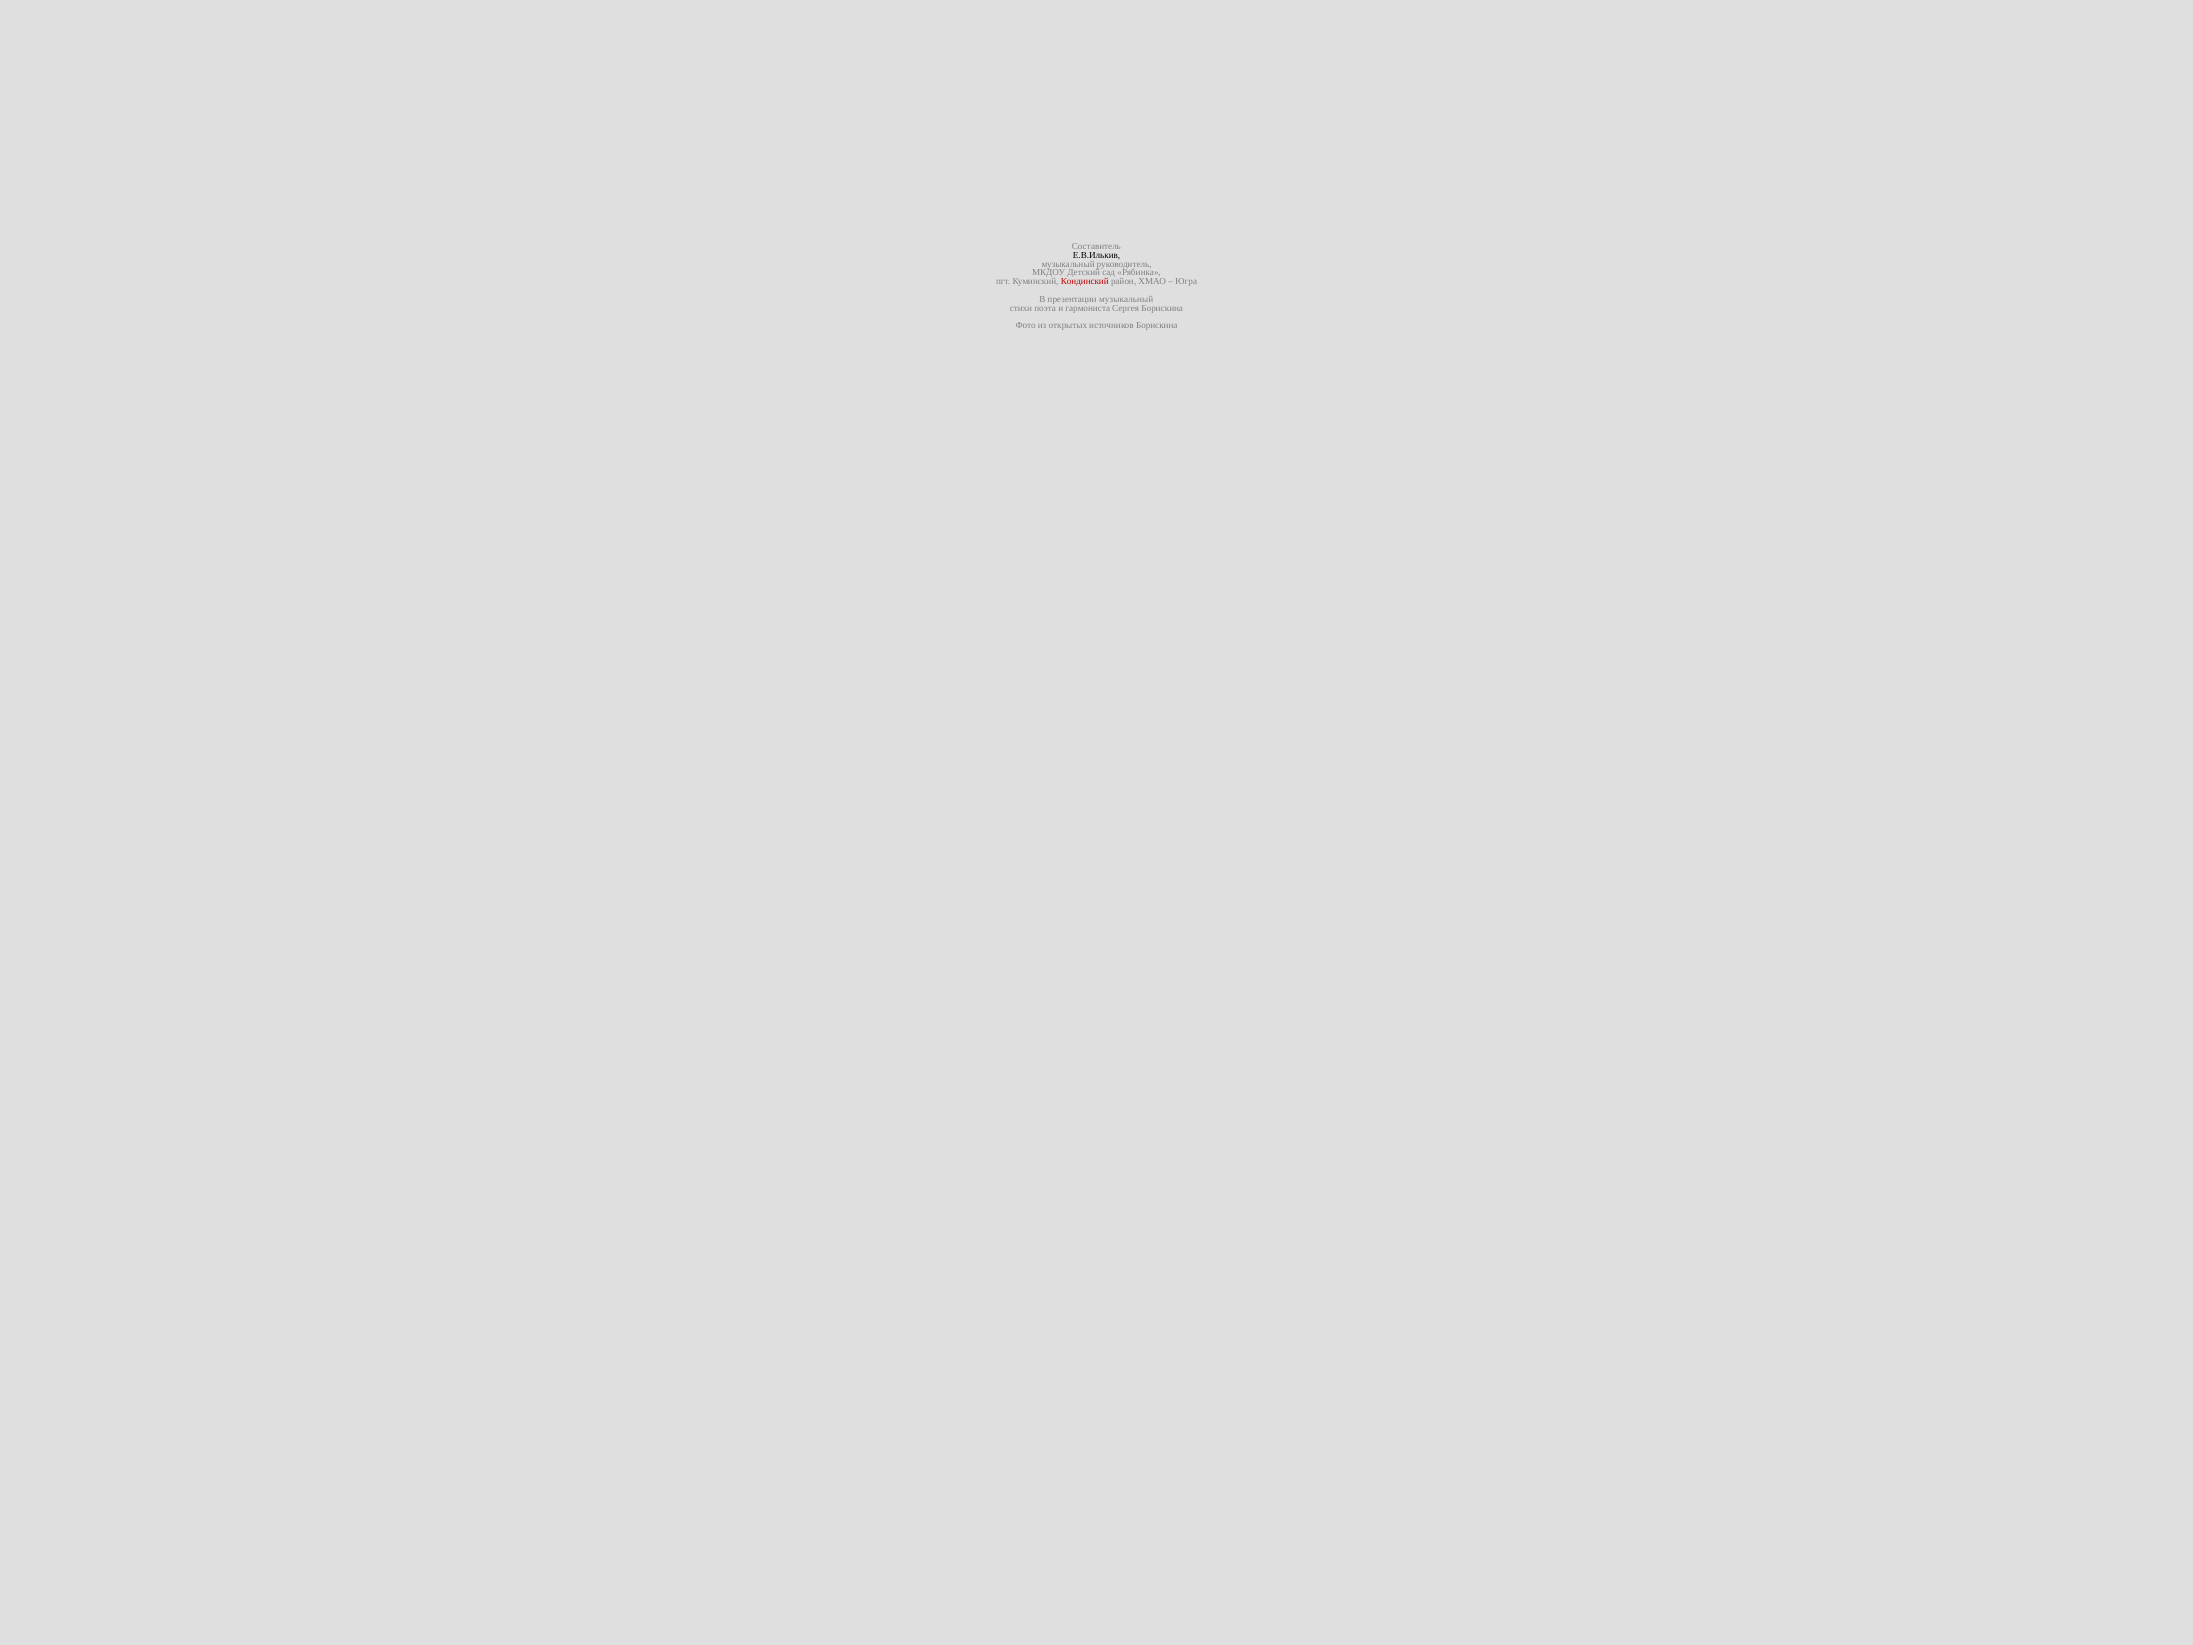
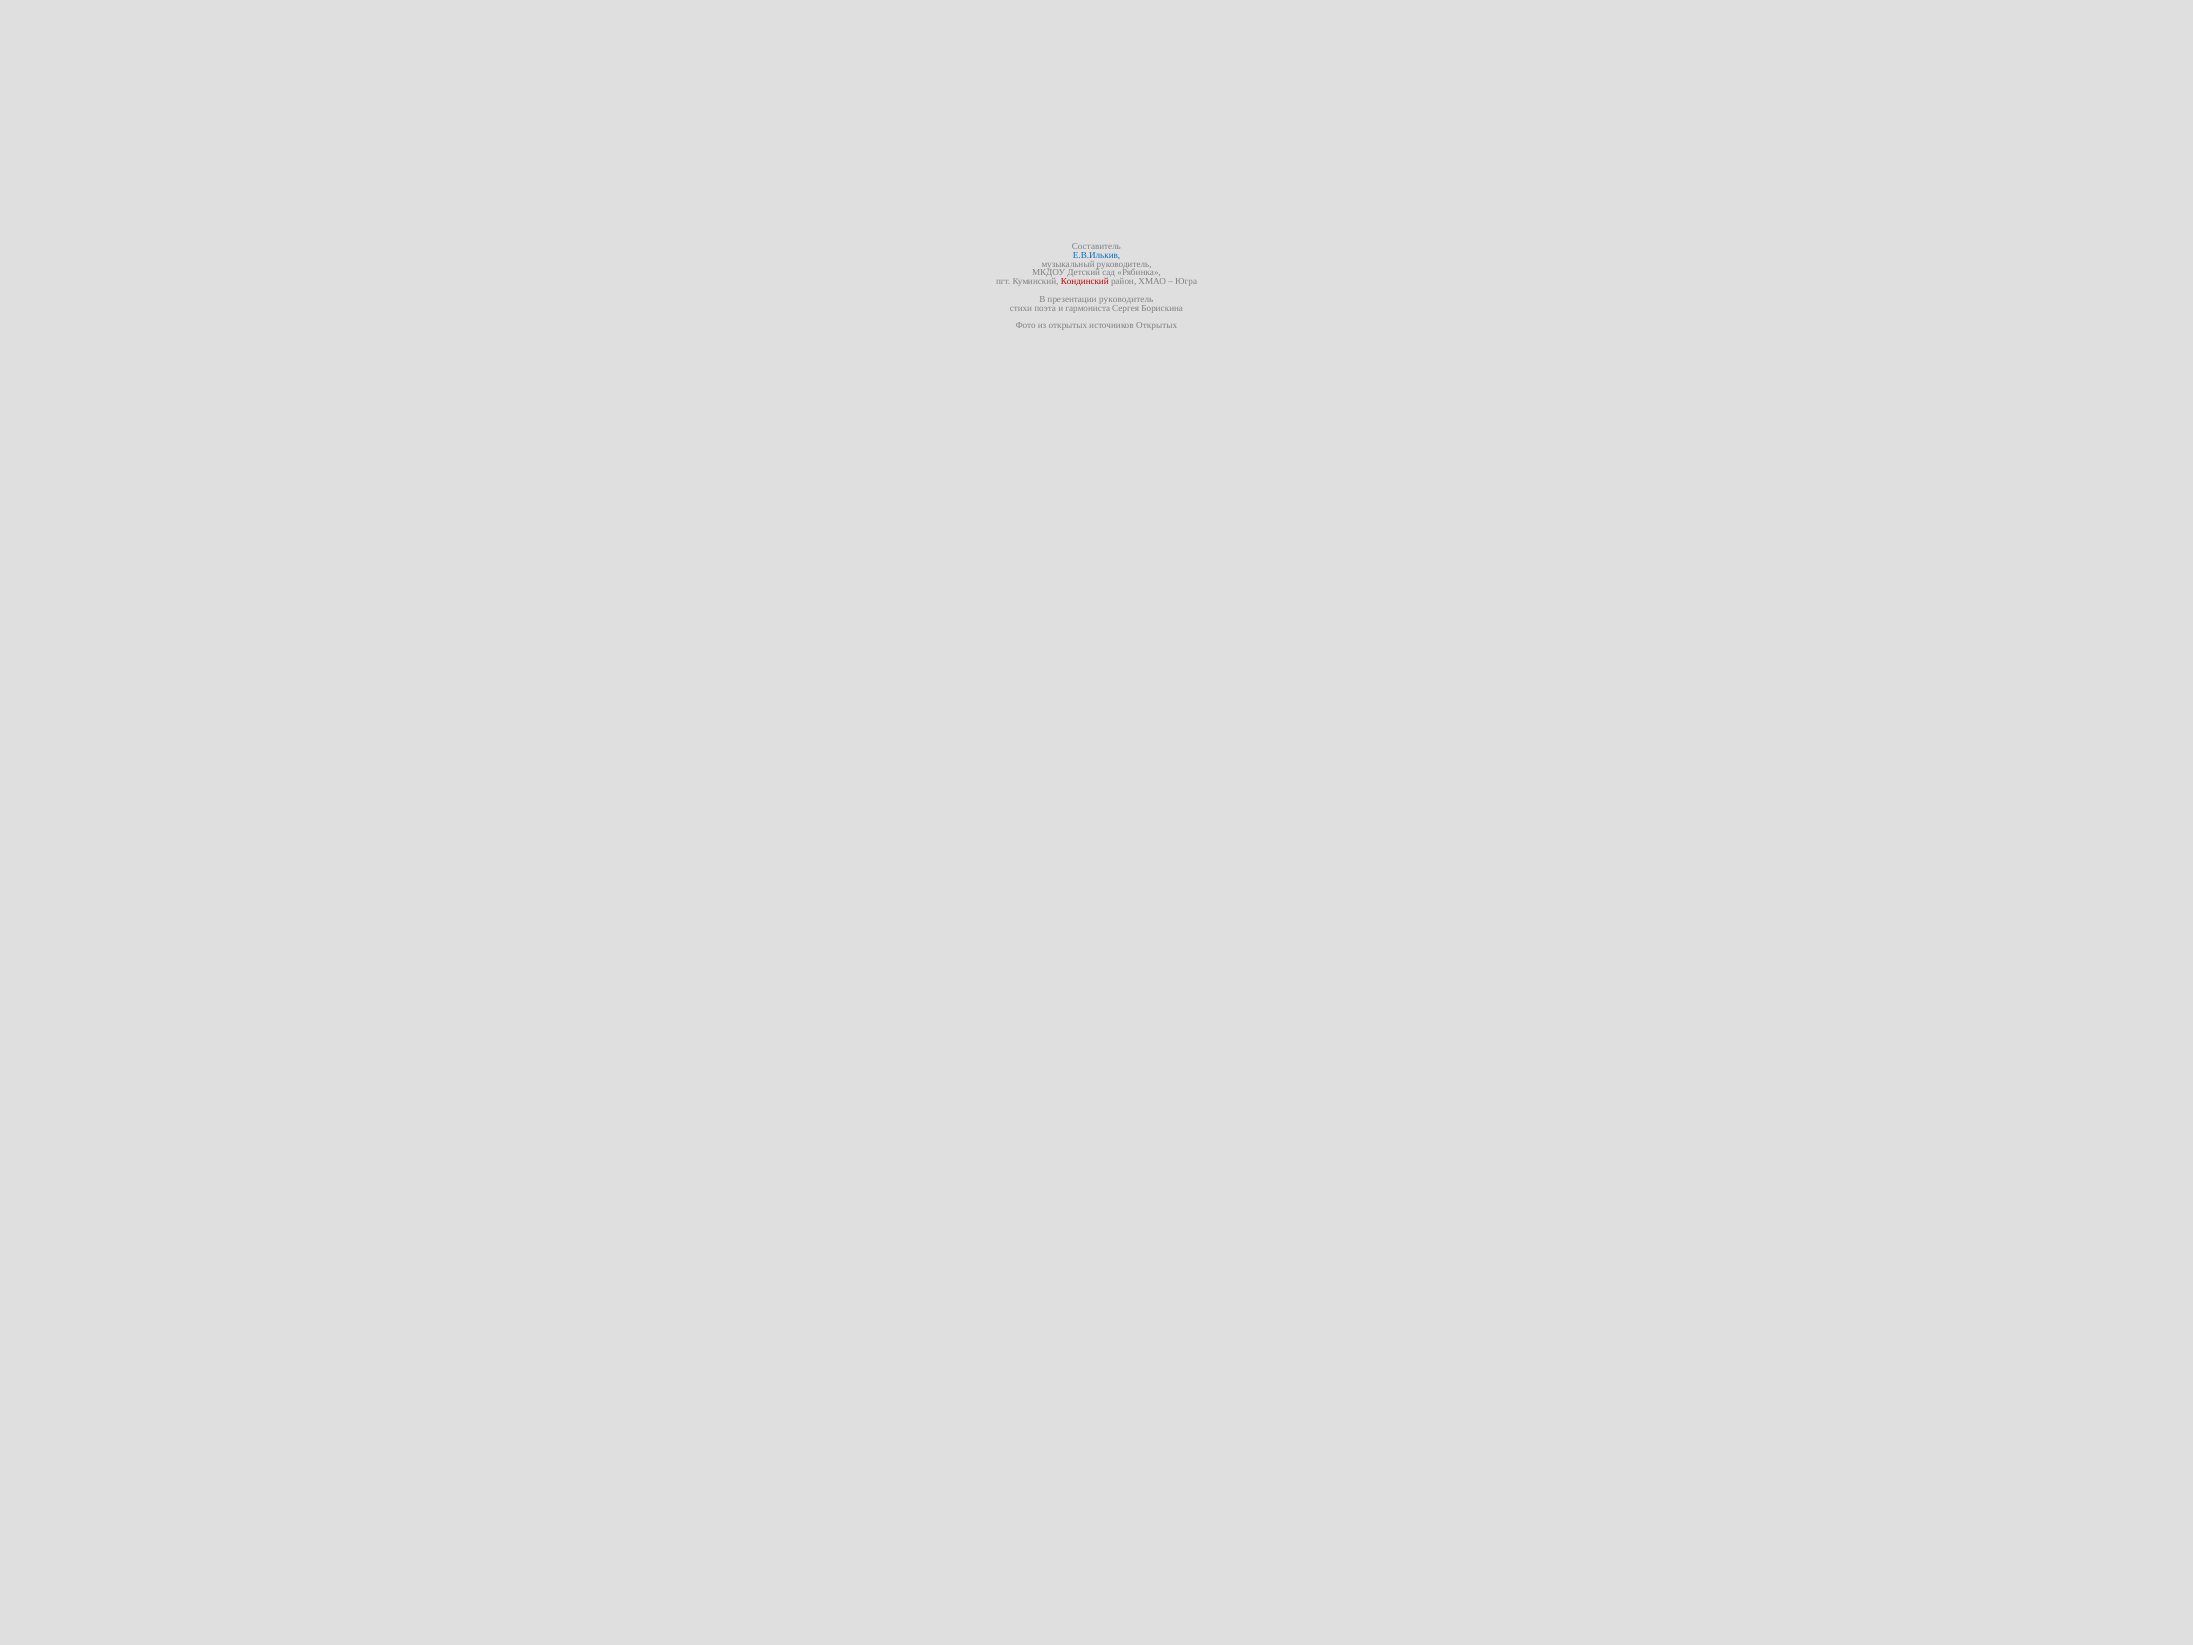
Е.В.Илькив colour: black -> blue (1097, 255)
презентации музыкальный: музыкальный -> руководитель (1126, 299)
источников Борискина: Борискина -> Открытых (1157, 326)
